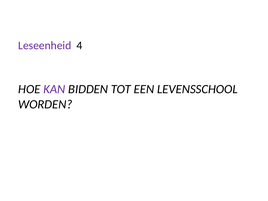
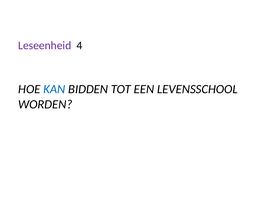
KAN colour: purple -> blue (54, 89)
